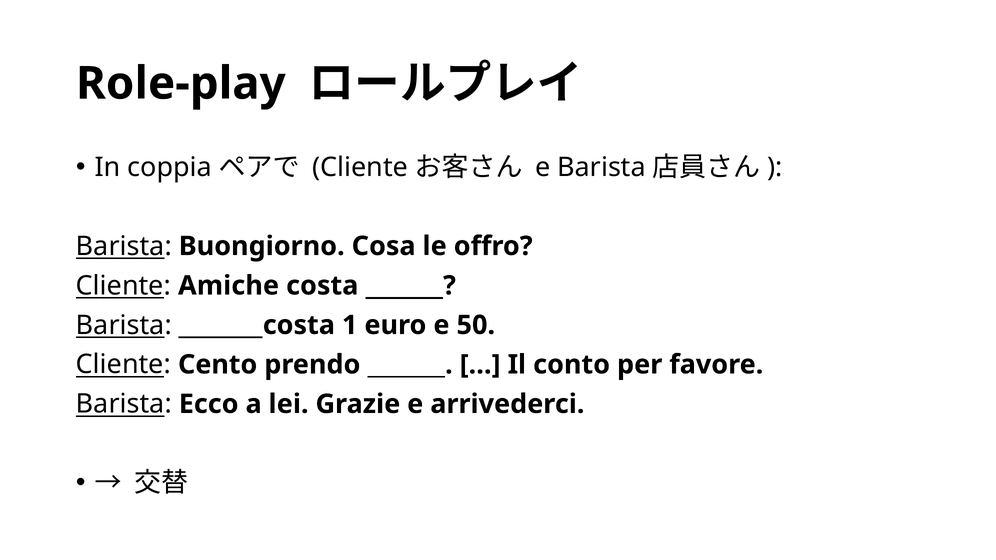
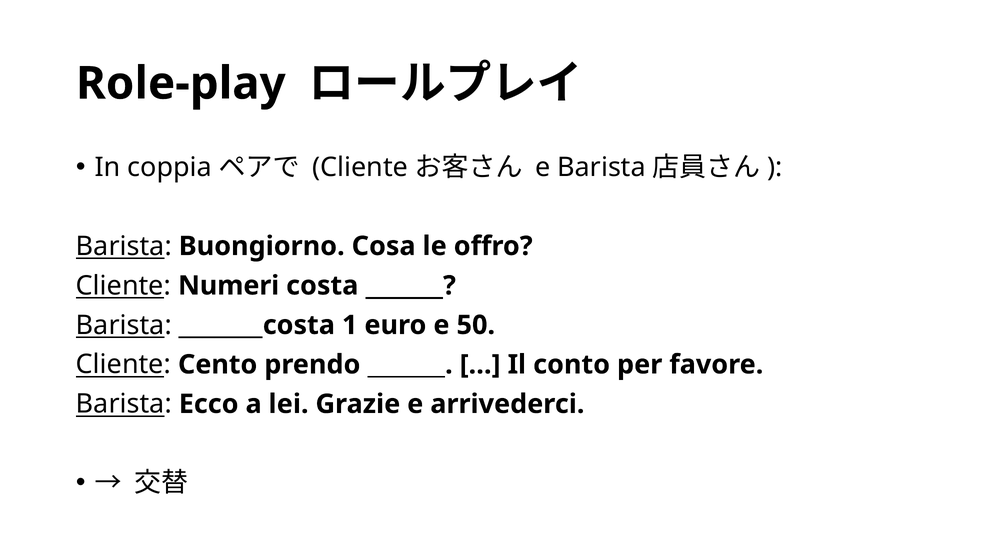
Amiche: Amiche -> Numeri (229, 286)
